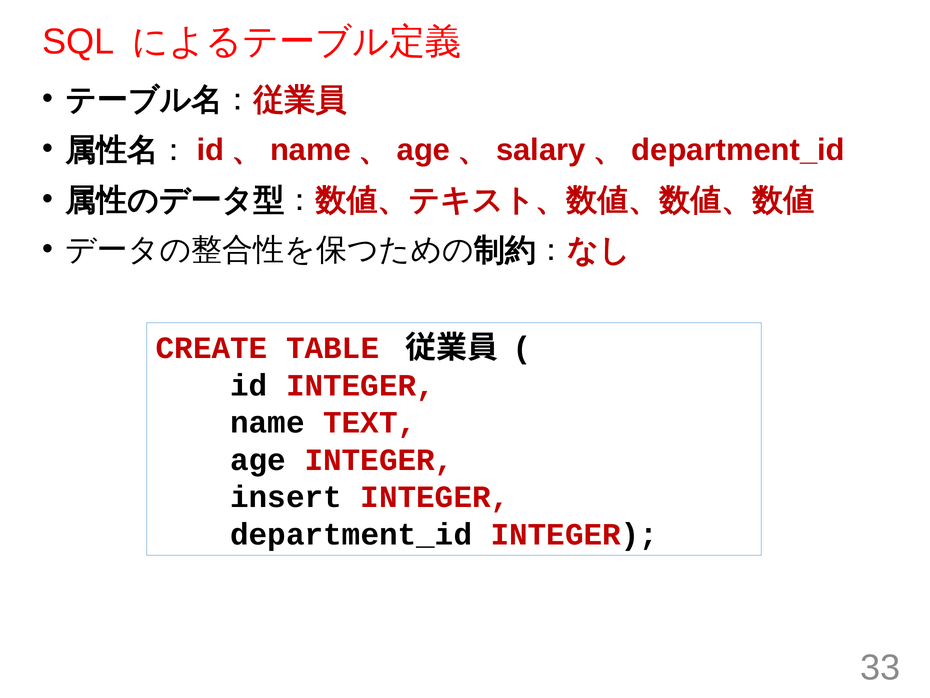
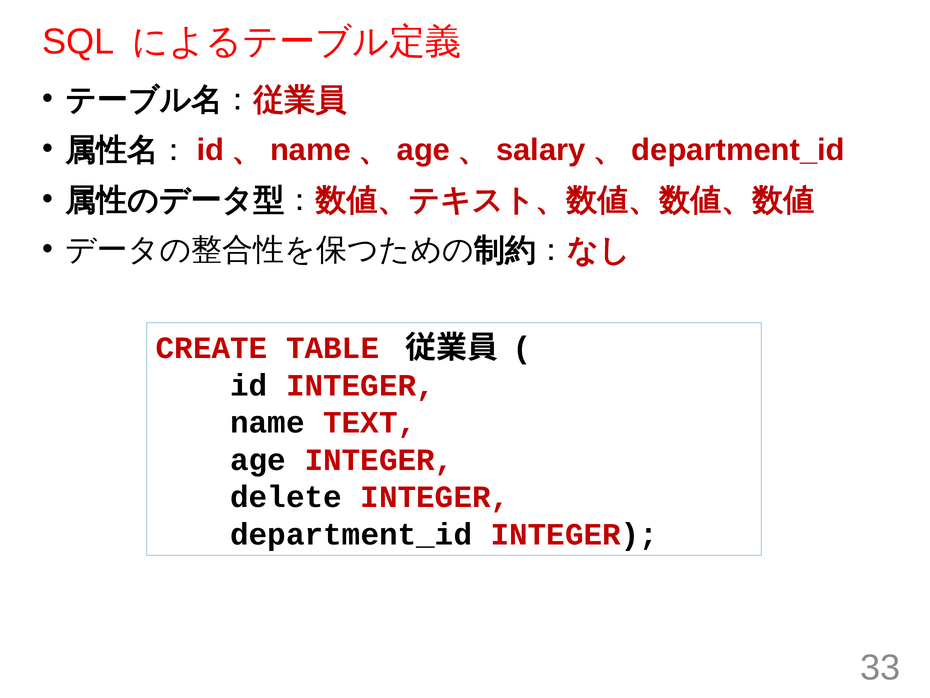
insert: insert -> delete (286, 497)
